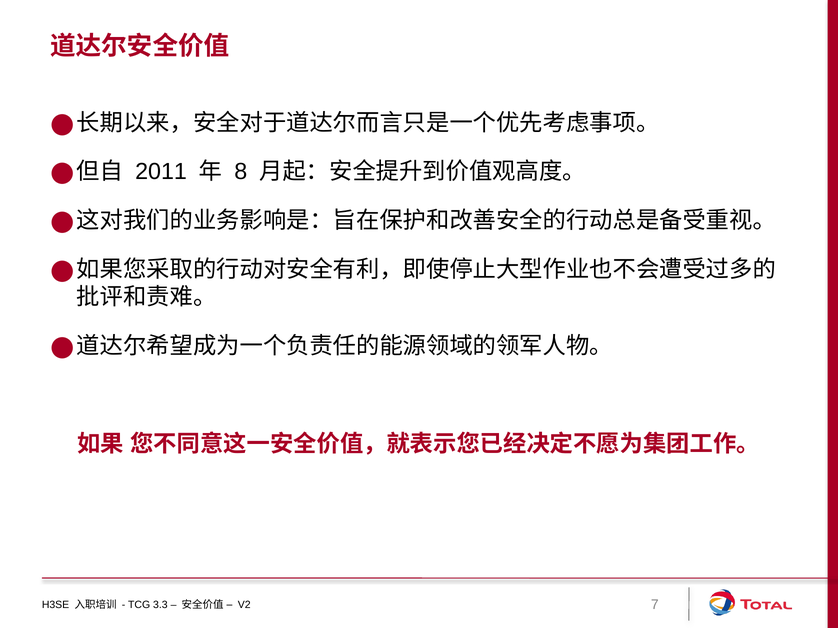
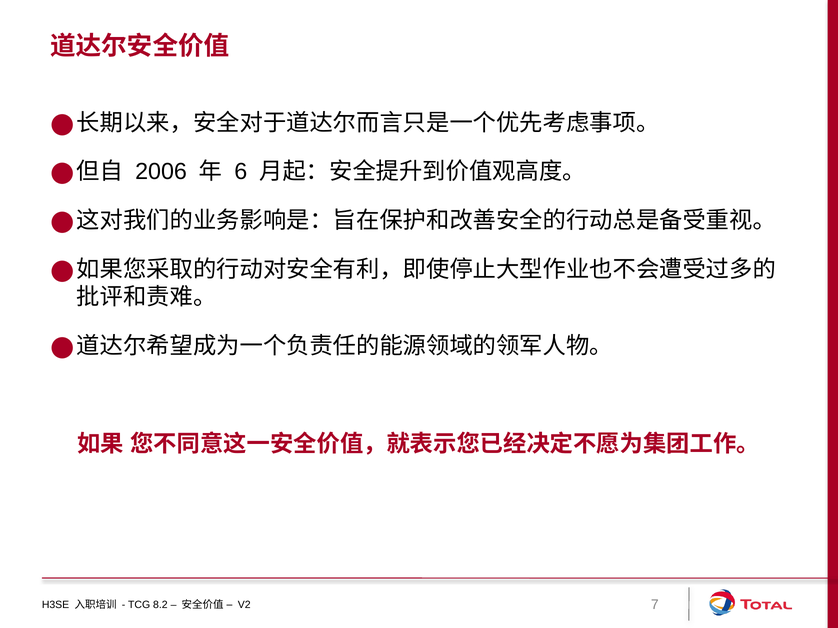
2011: 2011 -> 2006 (161, 172)
8: 8 -> 6 (241, 172)
3.3: 3.3 -> 8.2 (160, 605)
